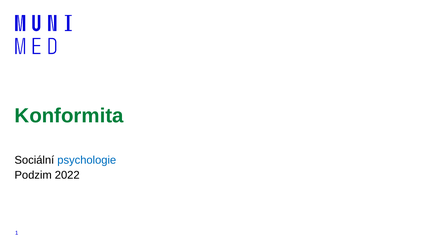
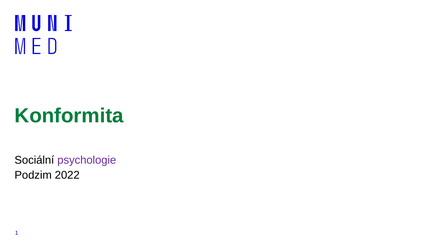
psychologie colour: blue -> purple (87, 160)
